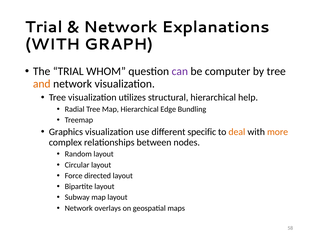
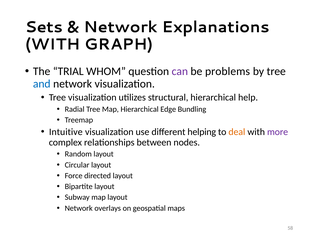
Trial: Trial -> Sets (44, 27)
computer: computer -> problems (228, 71)
and colour: orange -> blue (42, 84)
Graphics: Graphics -> Intuitive (66, 132)
specific: specific -> helping (202, 132)
more colour: orange -> purple (278, 132)
